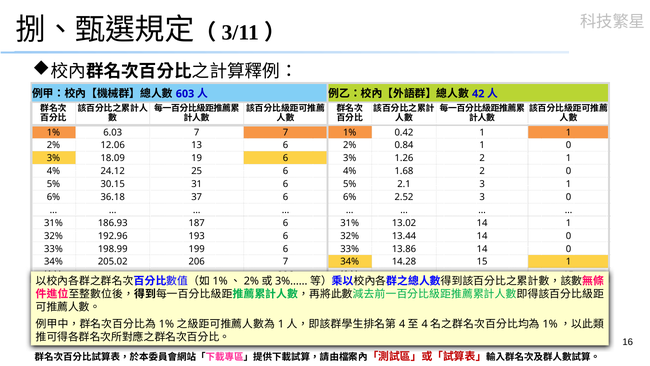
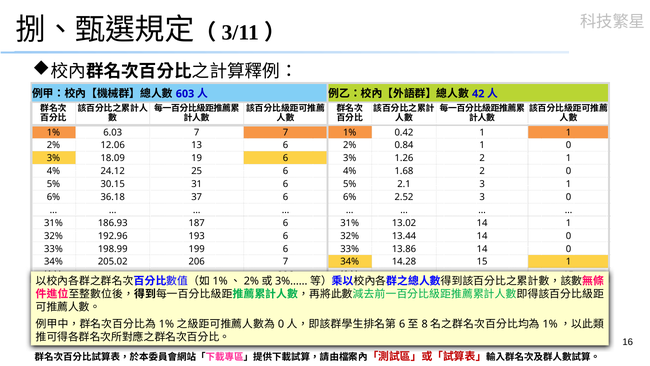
1: 1 -> 0 (281, 324)
4: 4 -> 6 (402, 324)
4: 4 -> 8 (425, 324)
